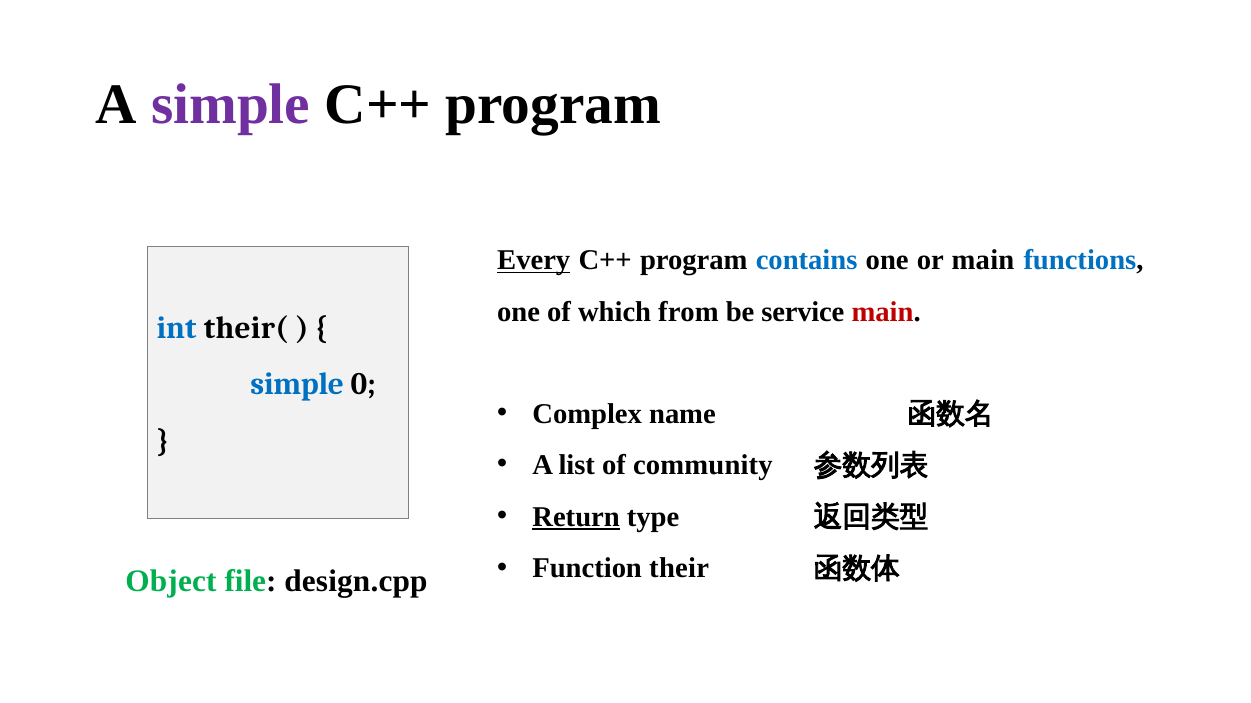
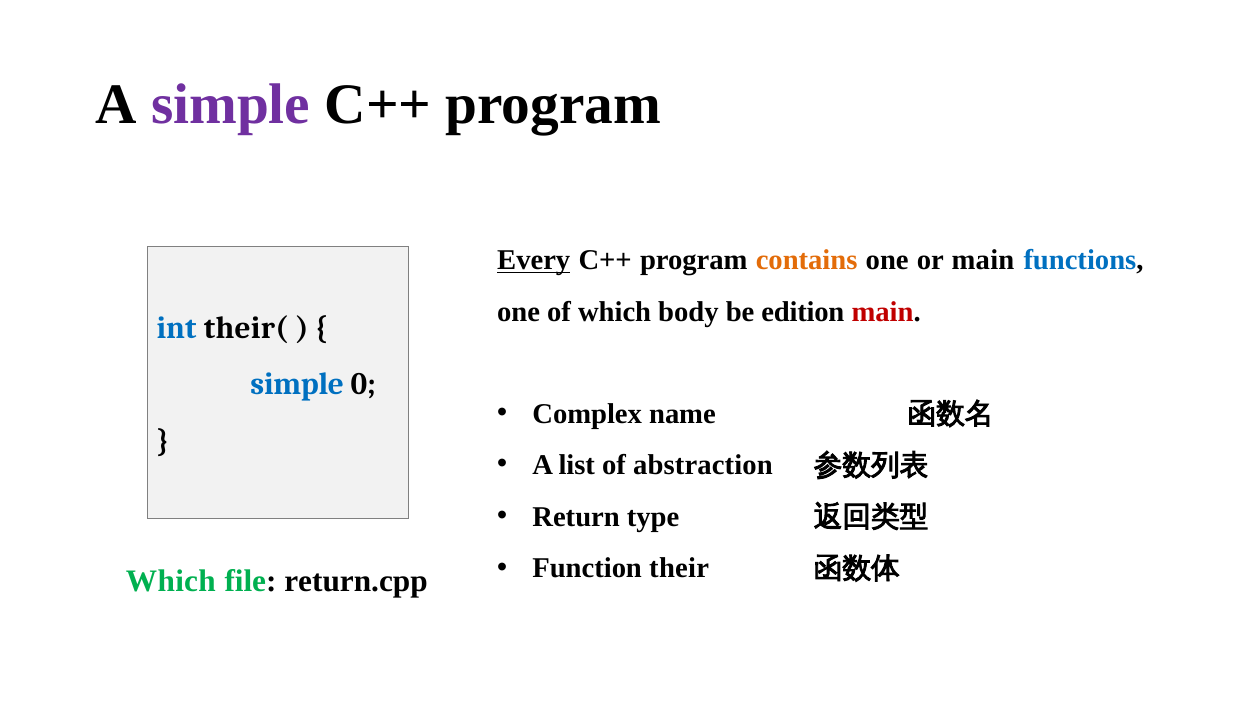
contains colour: blue -> orange (807, 260)
from: from -> body (688, 312)
service: service -> edition (803, 312)
community: community -> abstraction (703, 466)
Return underline: present -> none (576, 517)
Object: Object -> Which (171, 581)
design.cpp: design.cpp -> return.cpp (356, 581)
